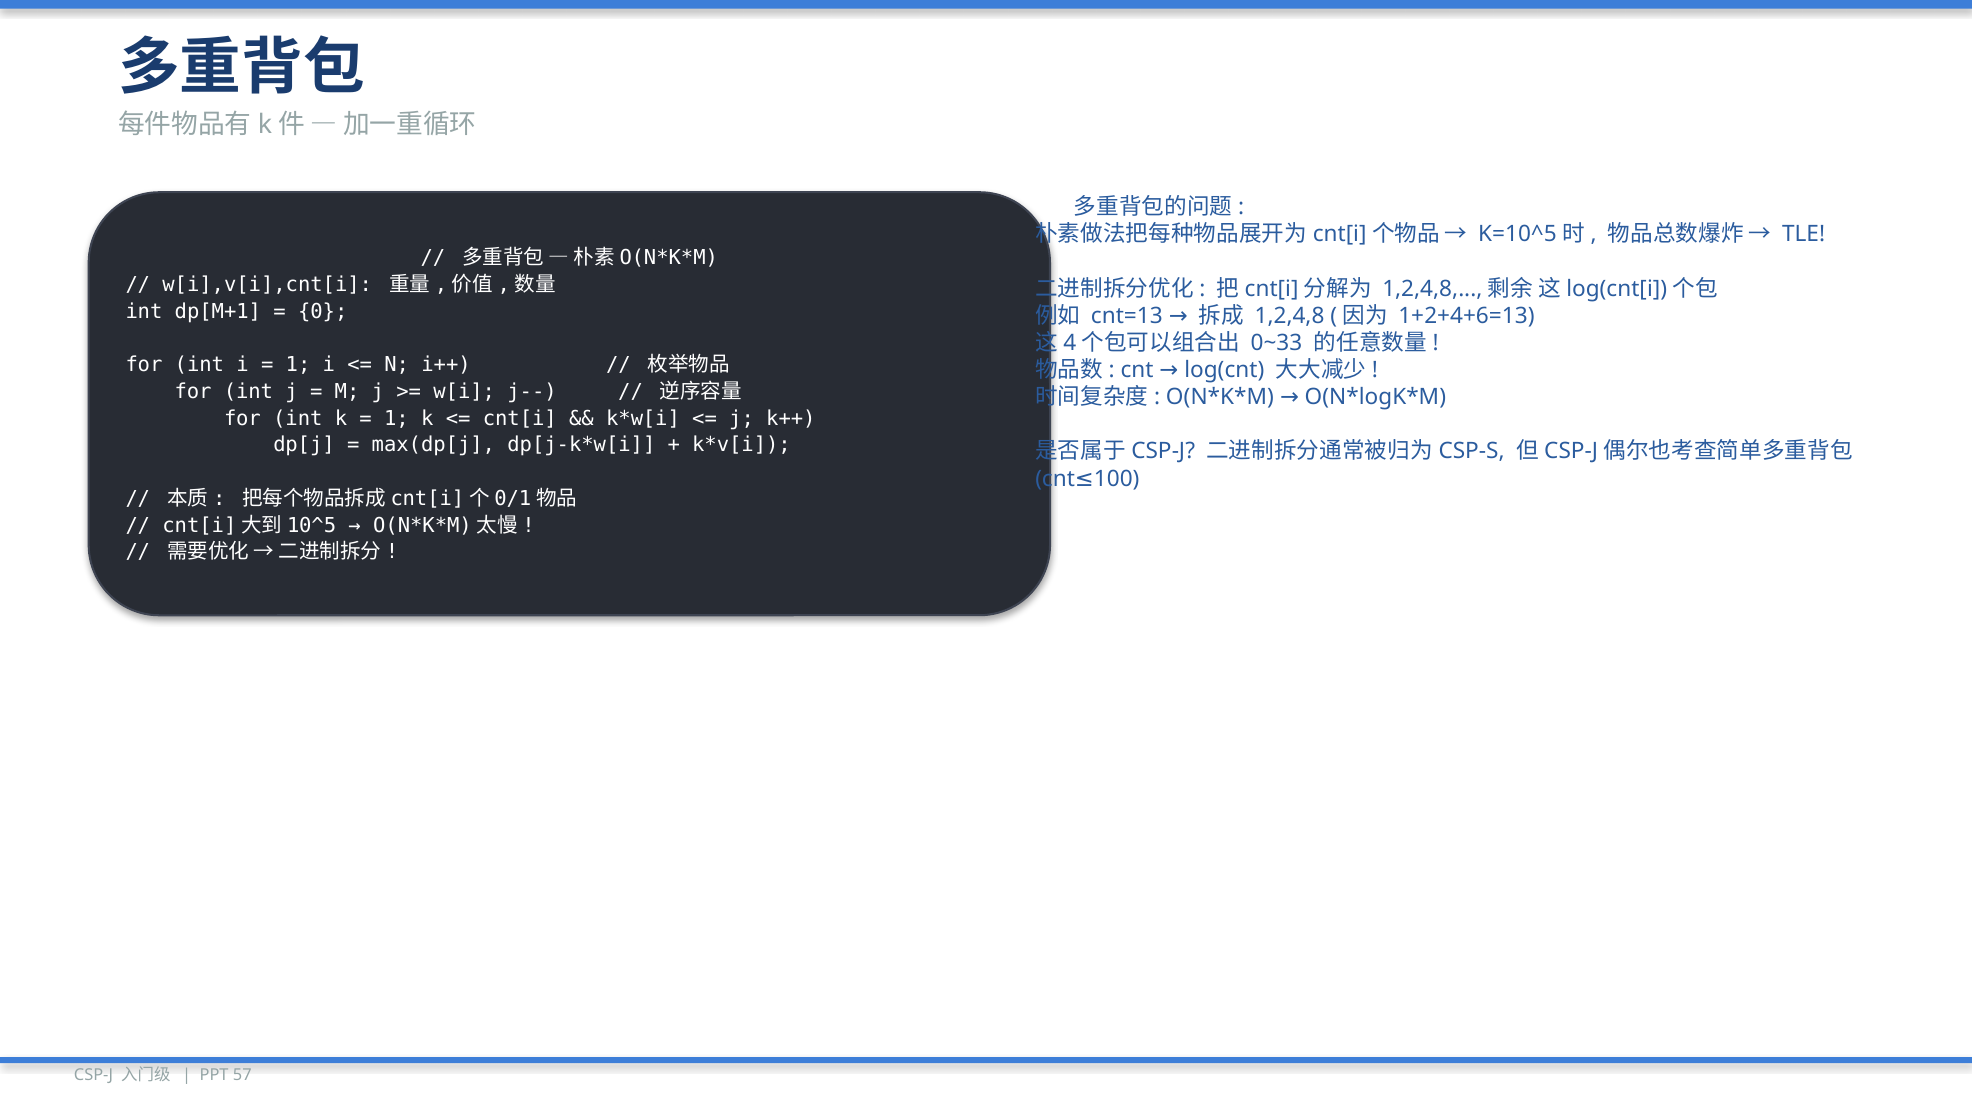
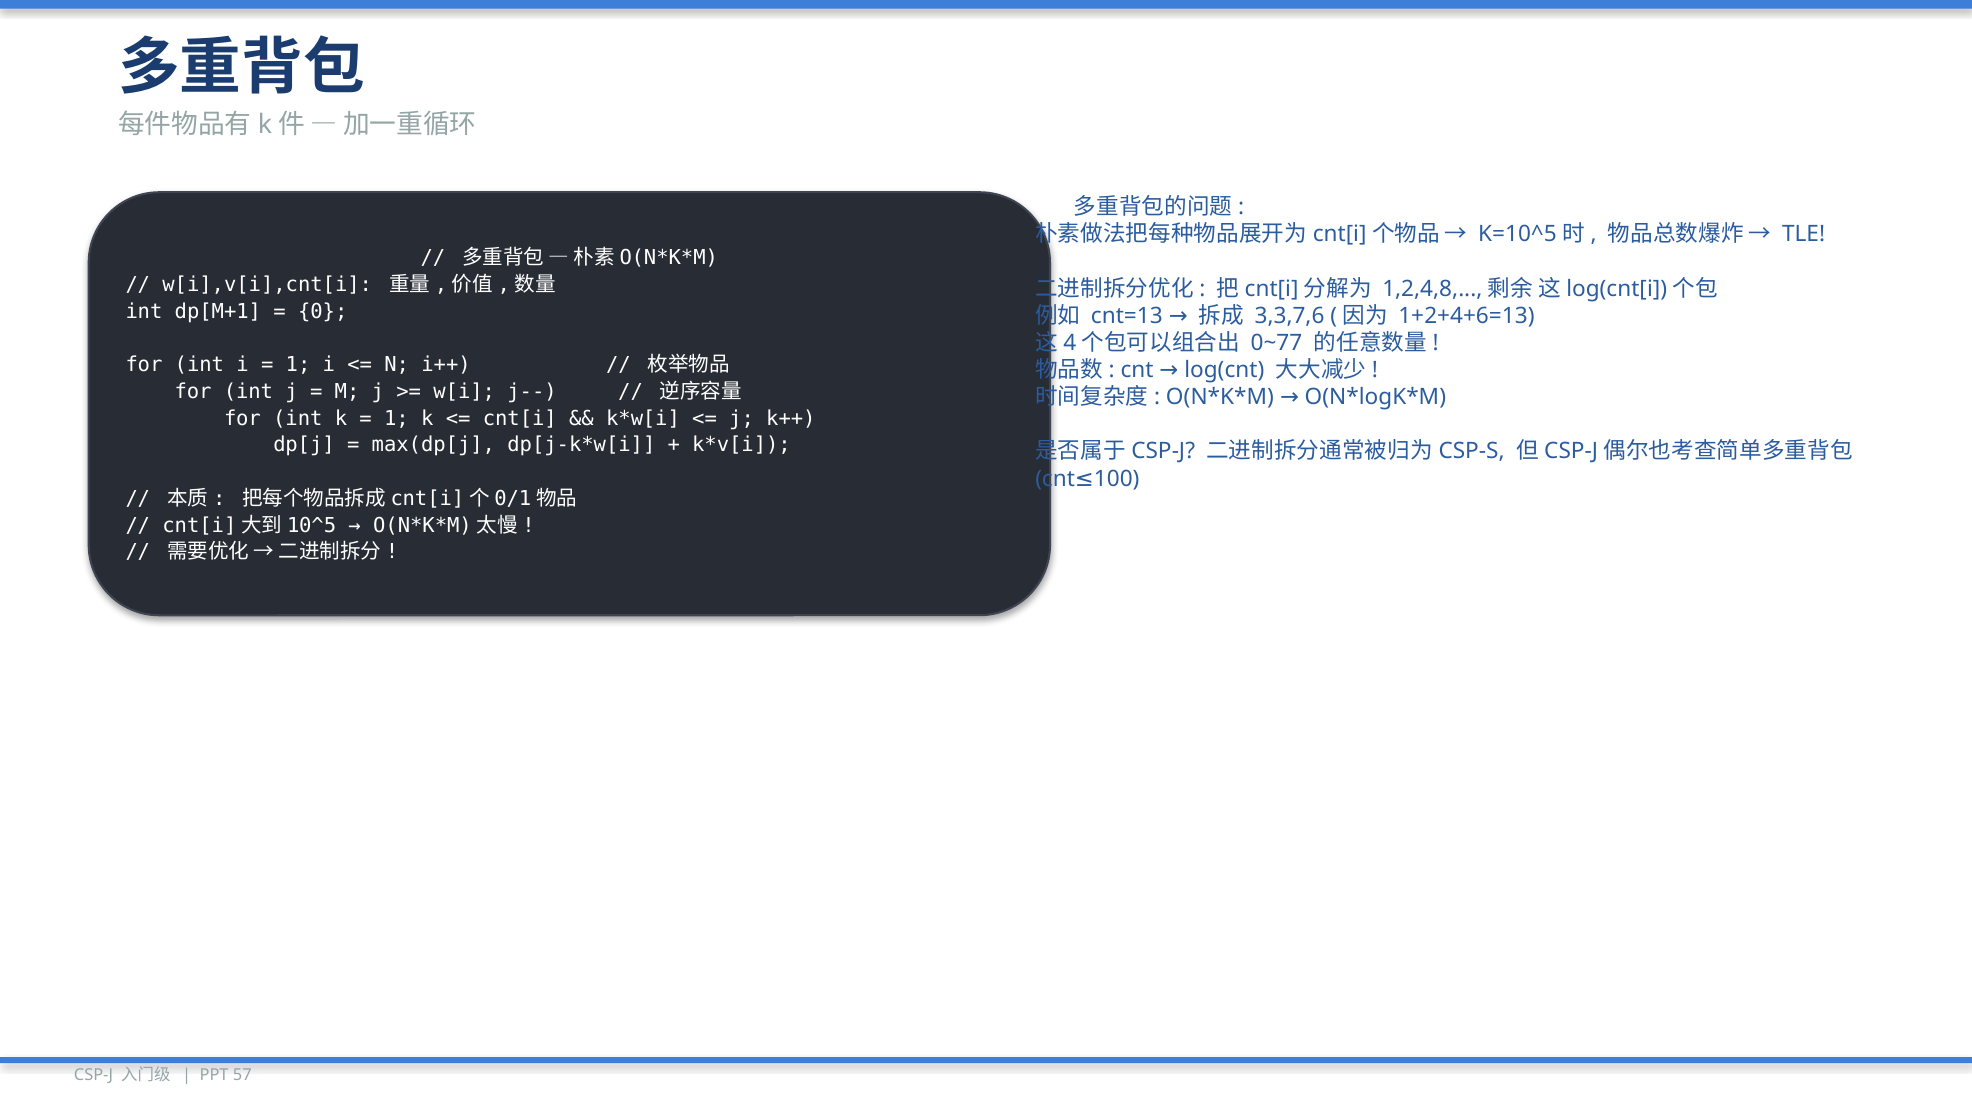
1,2,4,8: 1,2,4,8 -> 3,3,7,6 (1290, 316)
0~33: 0~33 -> 0~77 (1276, 343)
